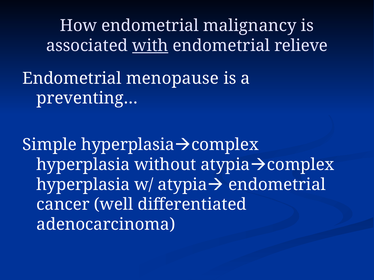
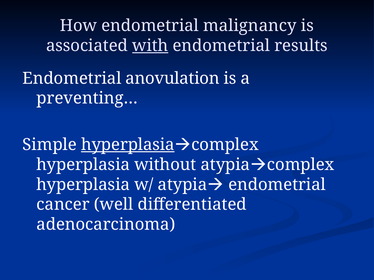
relieve: relieve -> results (301, 46)
menopause: menopause -> anovulation (173, 78)
hyperplasia underline: none -> present (128, 145)
